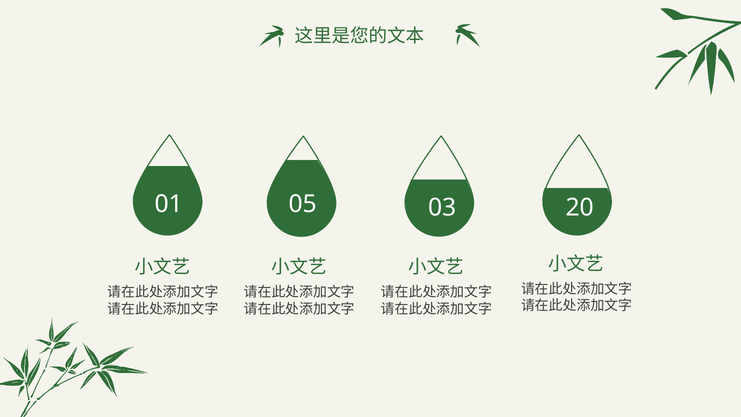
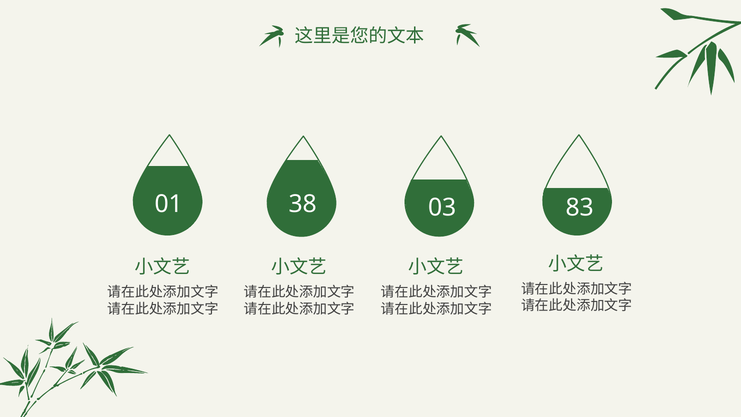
05: 05 -> 38 (303, 204)
20: 20 -> 83 (580, 207)
